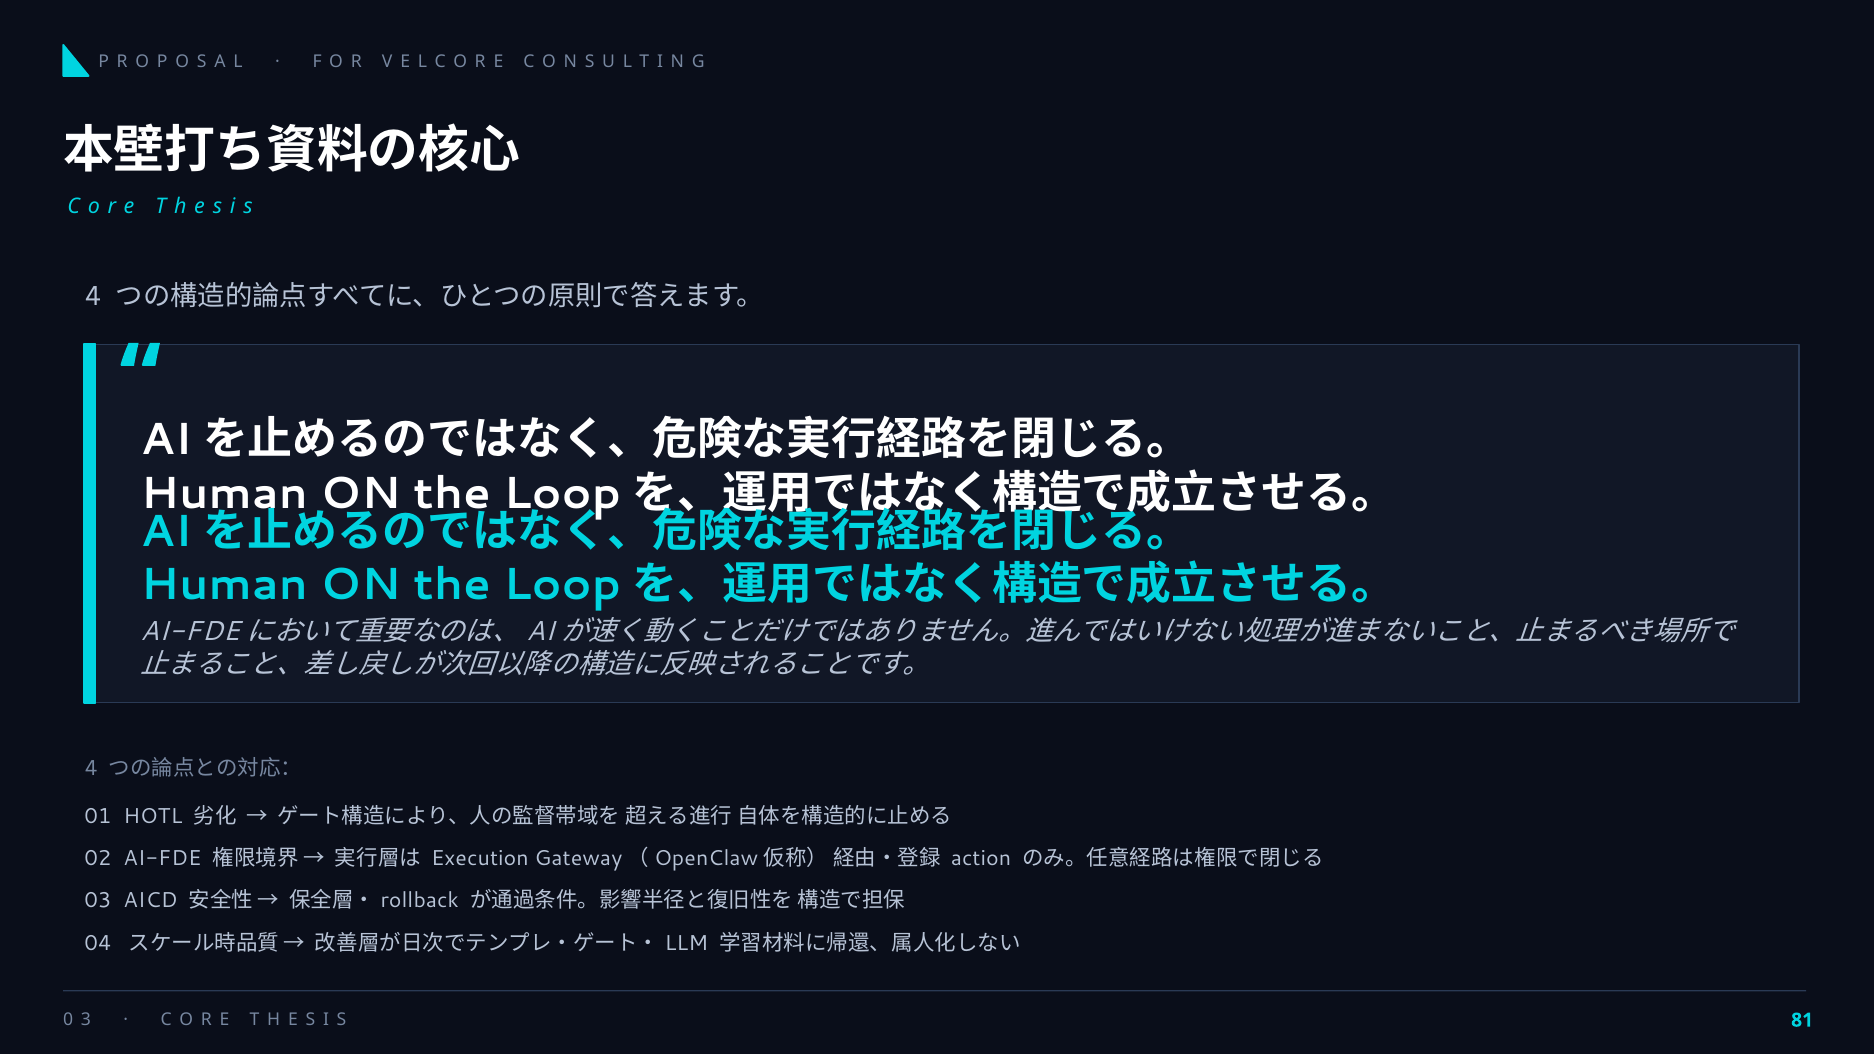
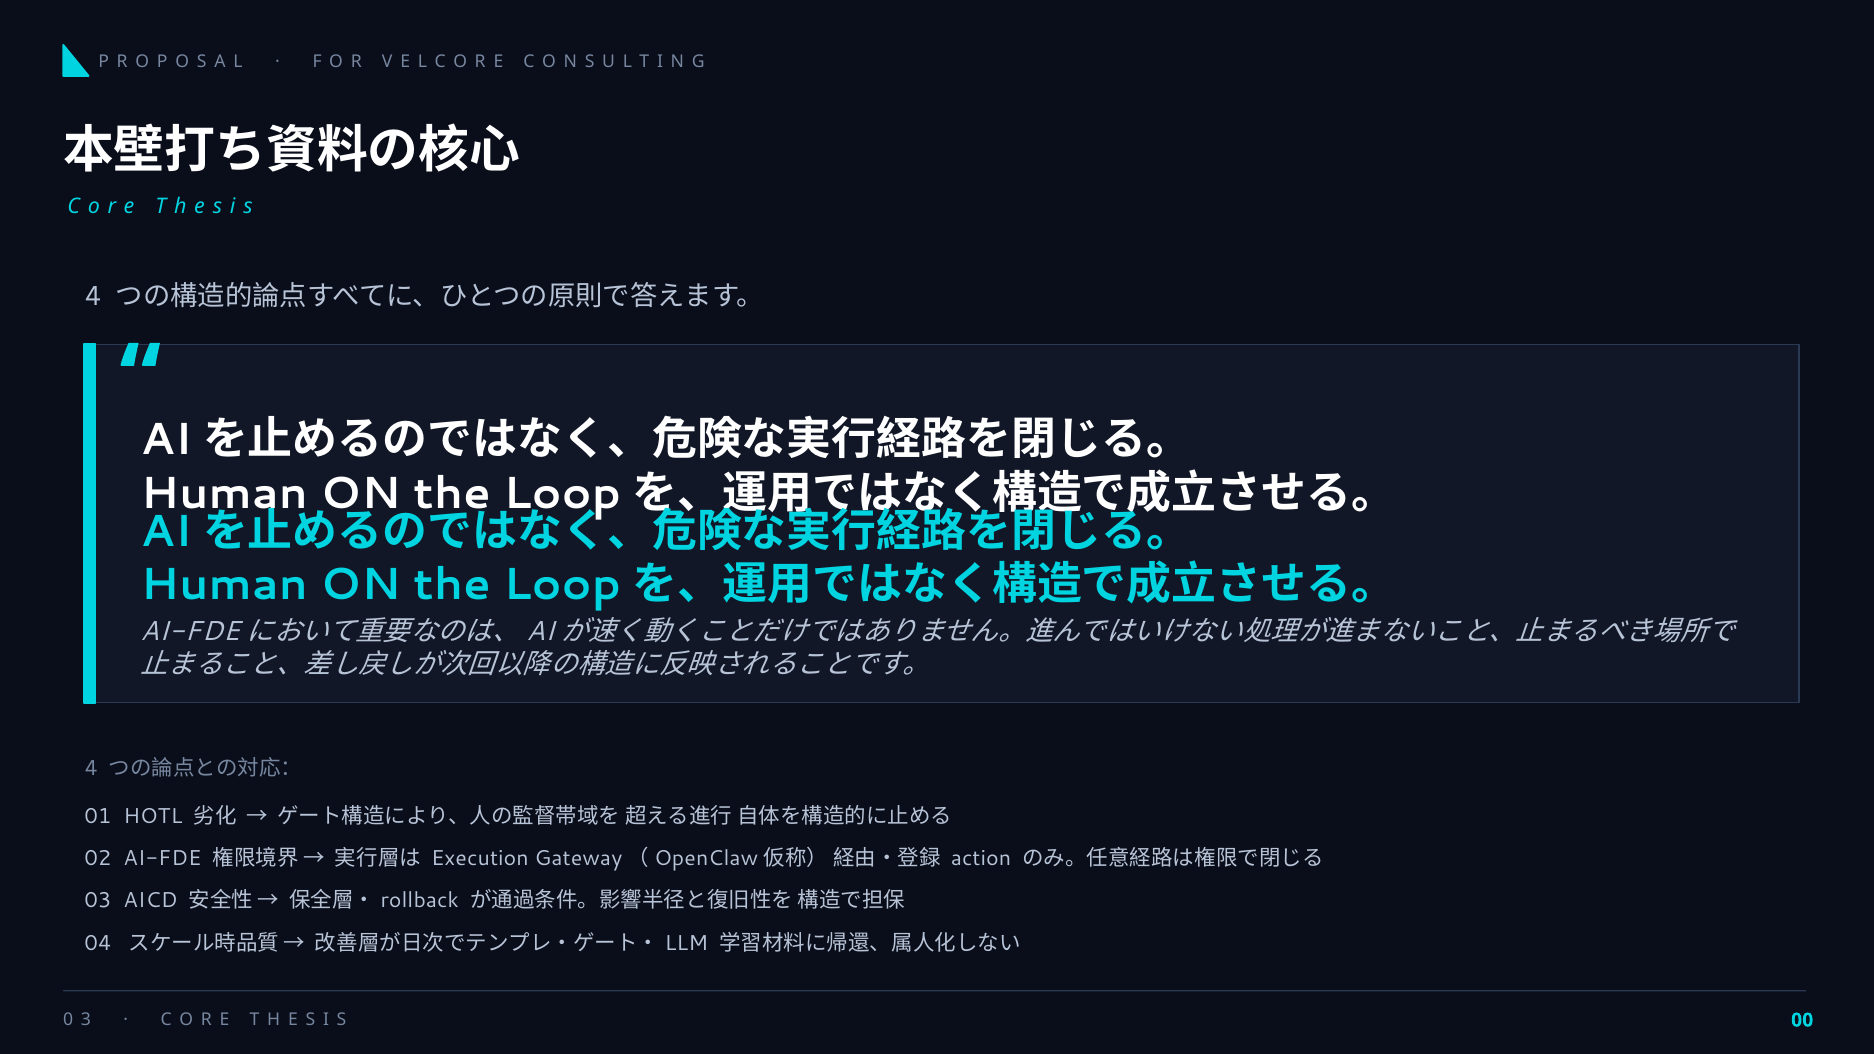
81: 81 -> 00 (1802, 1020)
